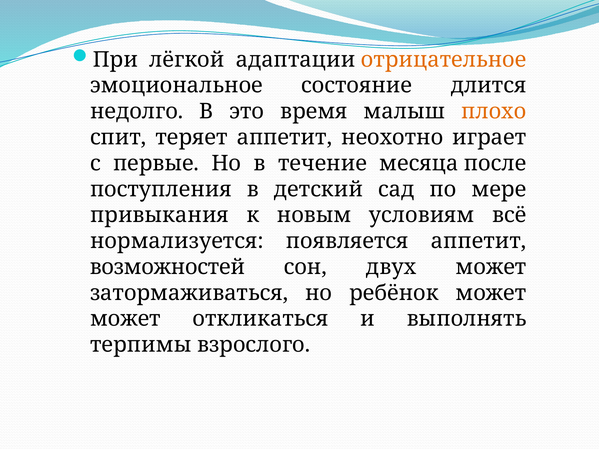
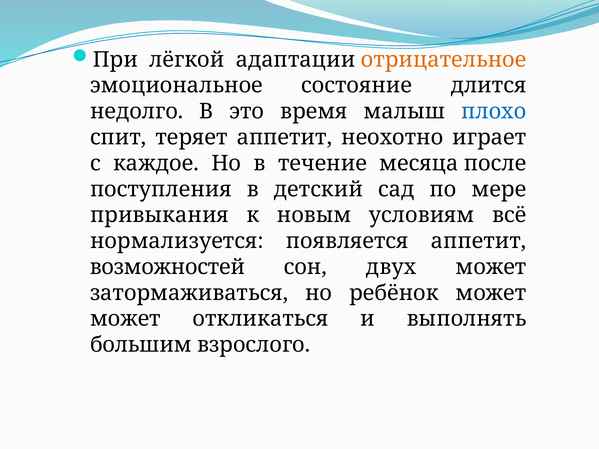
плохо colour: orange -> blue (494, 111)
первые: первые -> каждое (156, 163)
терпимы: терпимы -> большим (141, 345)
